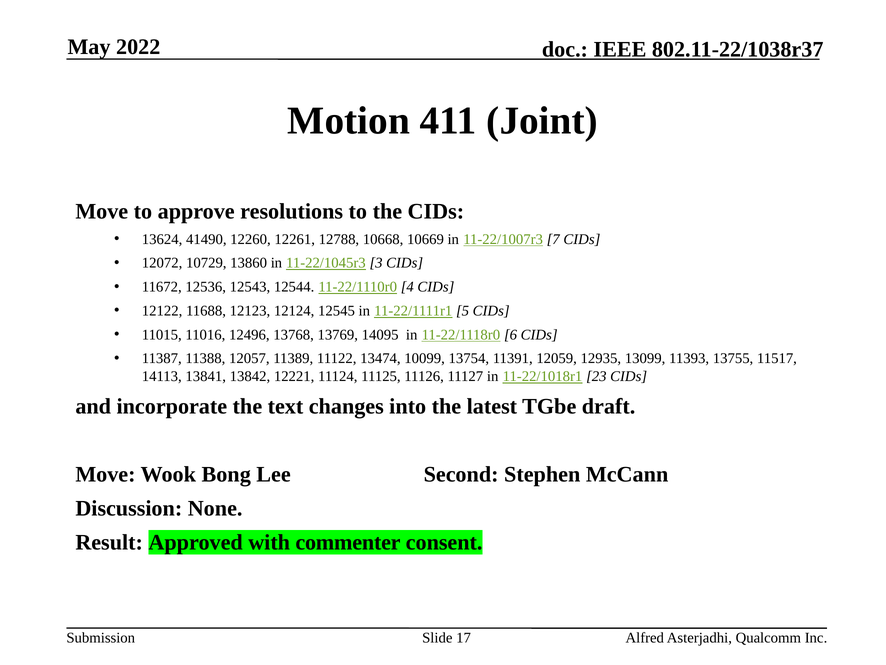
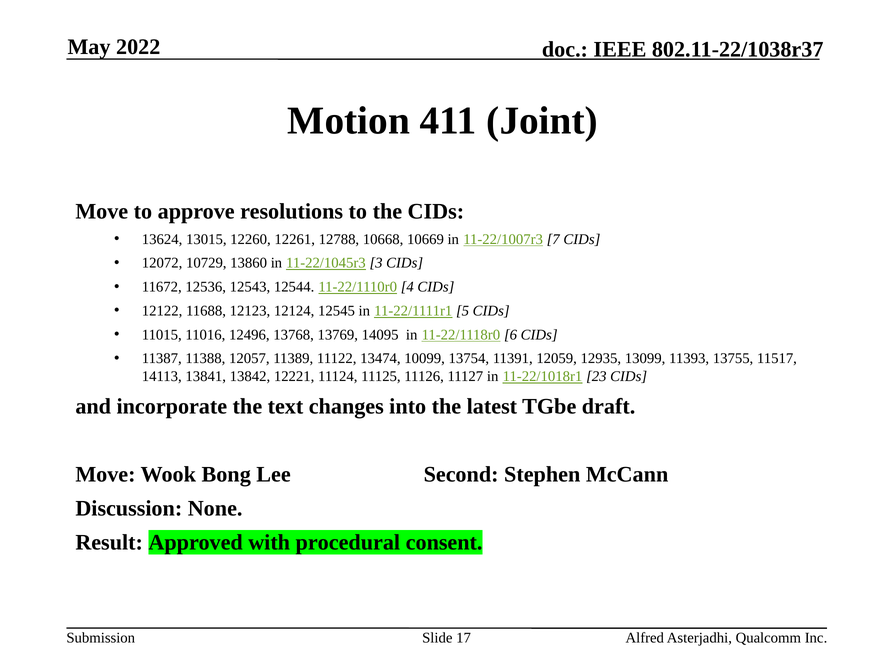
41490: 41490 -> 13015 (206, 239)
commenter: commenter -> procedural (348, 542)
